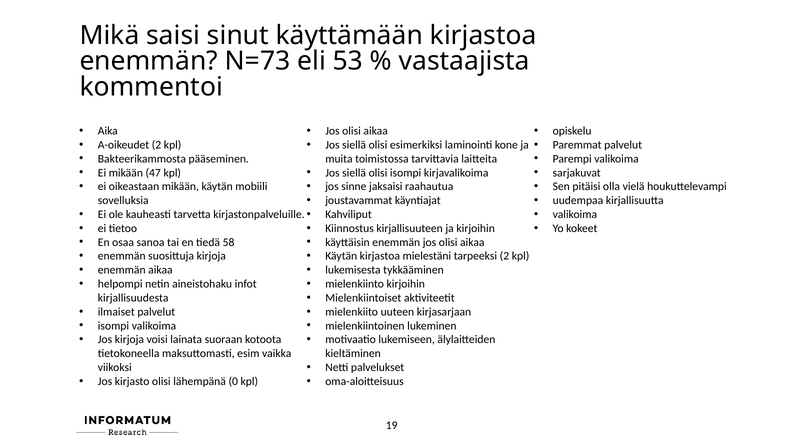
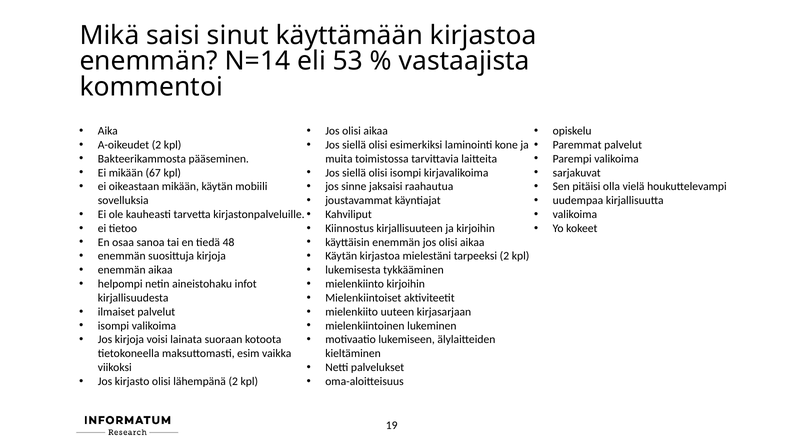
N=73: N=73 -> N=14 (258, 61)
47: 47 -> 67 (153, 173)
58: 58 -> 48 (229, 242)
lähempänä 0: 0 -> 2 (233, 381)
